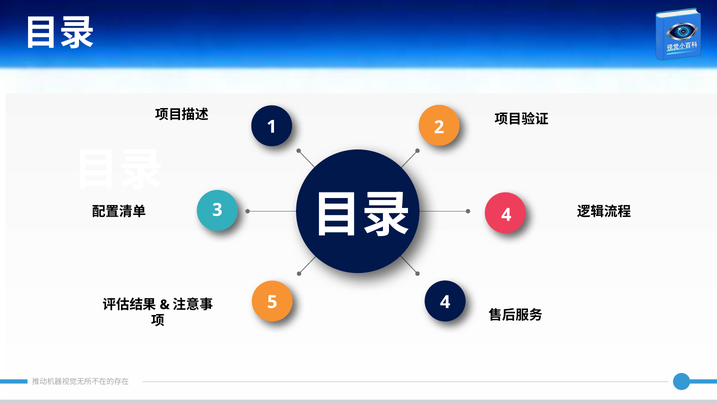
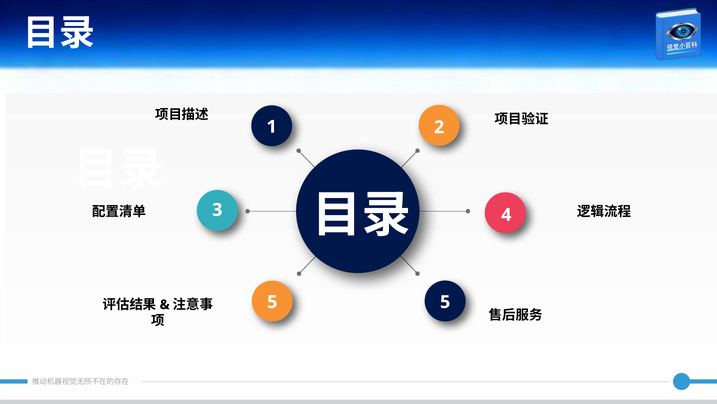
5 4: 4 -> 5 (445, 302)
